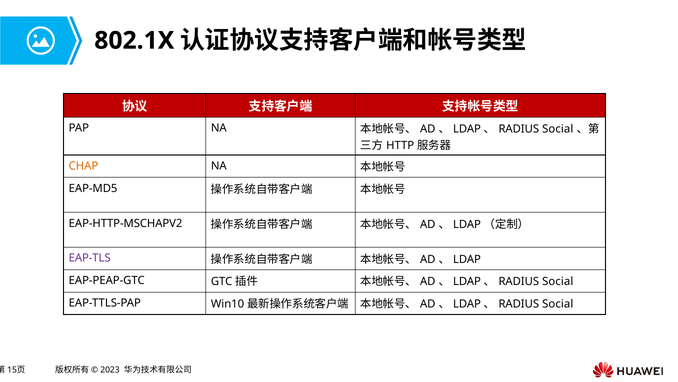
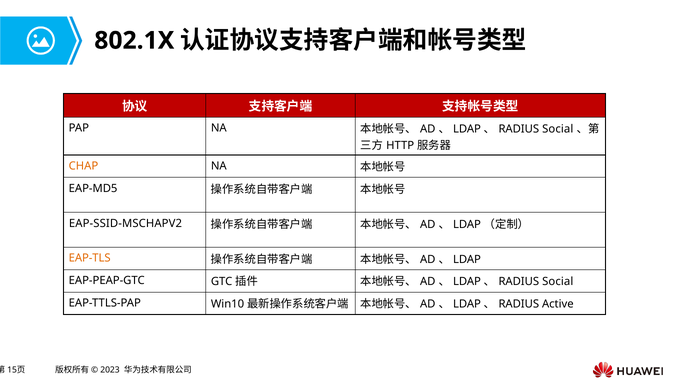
EAP-HTTP-MSCHAPV2: EAP-HTTP-MSCHAPV2 -> EAP-SSID-MSCHAPV2 (125, 223)
EAP-TLS colour: purple -> orange (90, 258)
Social: Social -> Active (558, 304)
